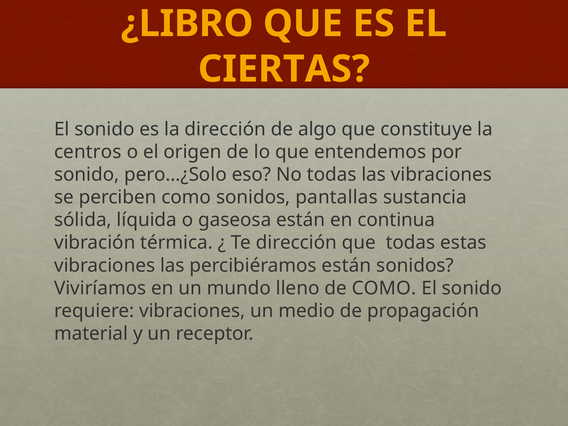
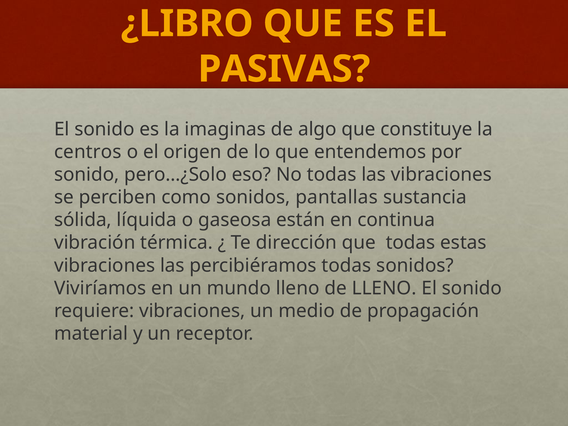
CIERTAS: CIERTAS -> PASIVAS (284, 69)
la dirección: dirección -> imaginas (225, 129)
percibiéramos están: están -> todas (347, 265)
de COMO: COMO -> LLENO (384, 288)
